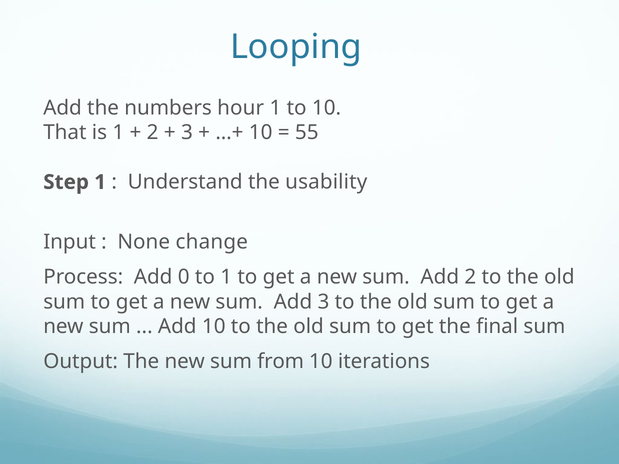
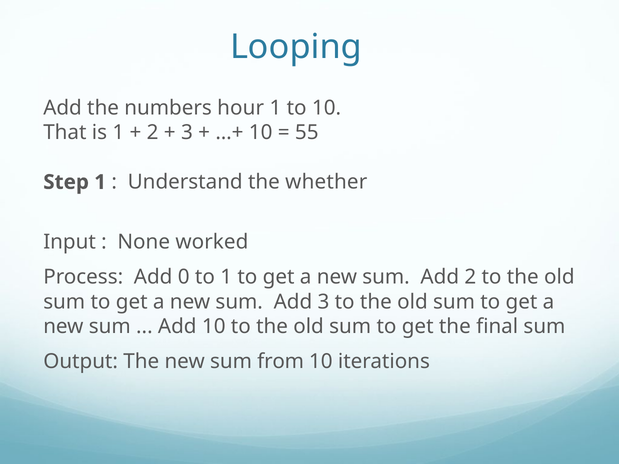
usability: usability -> whether (326, 182)
change: change -> worked (212, 242)
